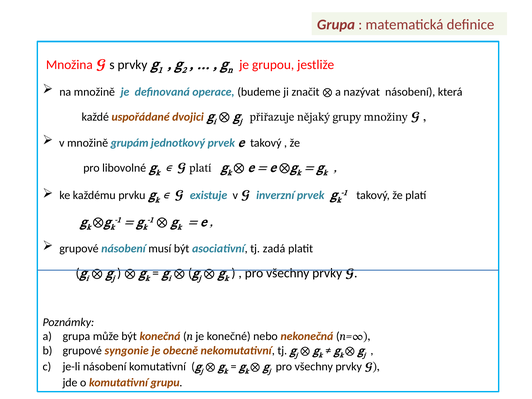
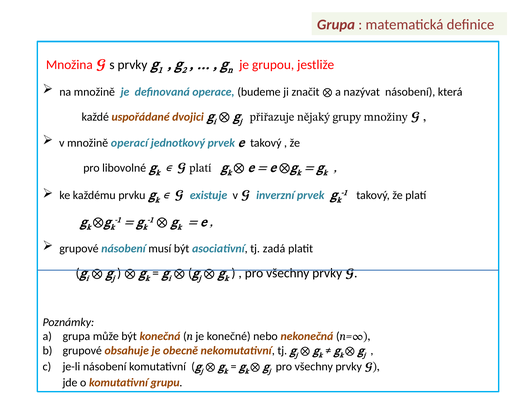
grupám: grupám -> operací (129, 143)
syngonie: syngonie -> obsahuje (127, 350)
